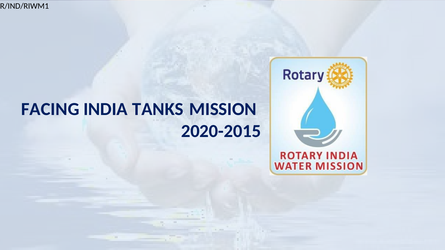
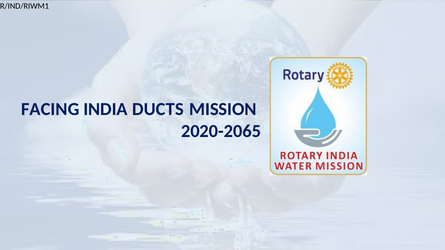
TANKS: TANKS -> DUCTS (158, 109)
2020-2015: 2020-2015 -> 2020-2065 (221, 131)
